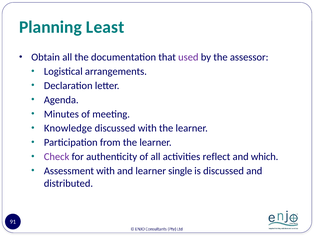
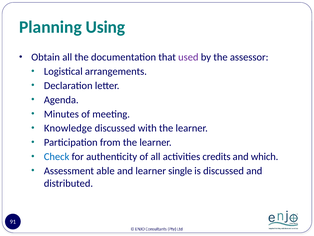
Least: Least -> Using (105, 27)
Check colour: purple -> blue (57, 156)
reflect: reflect -> credits (217, 156)
Assessment with: with -> able (105, 171)
